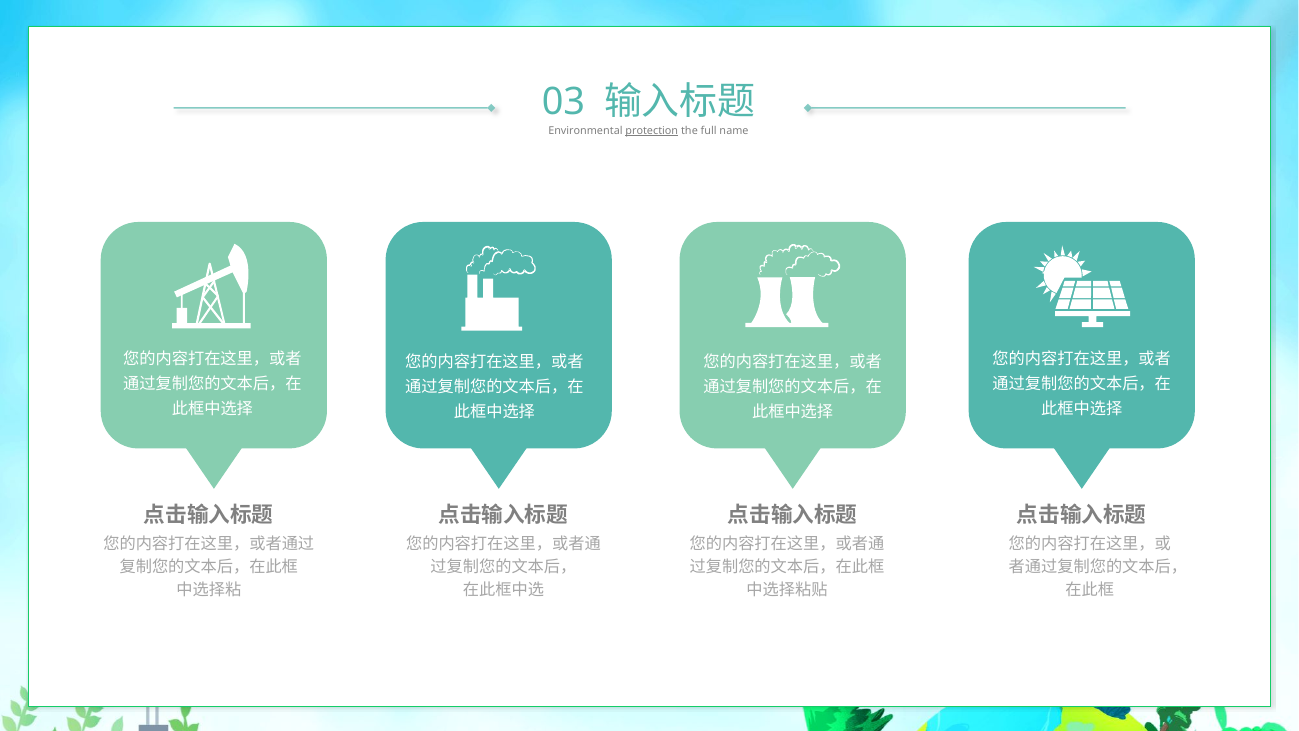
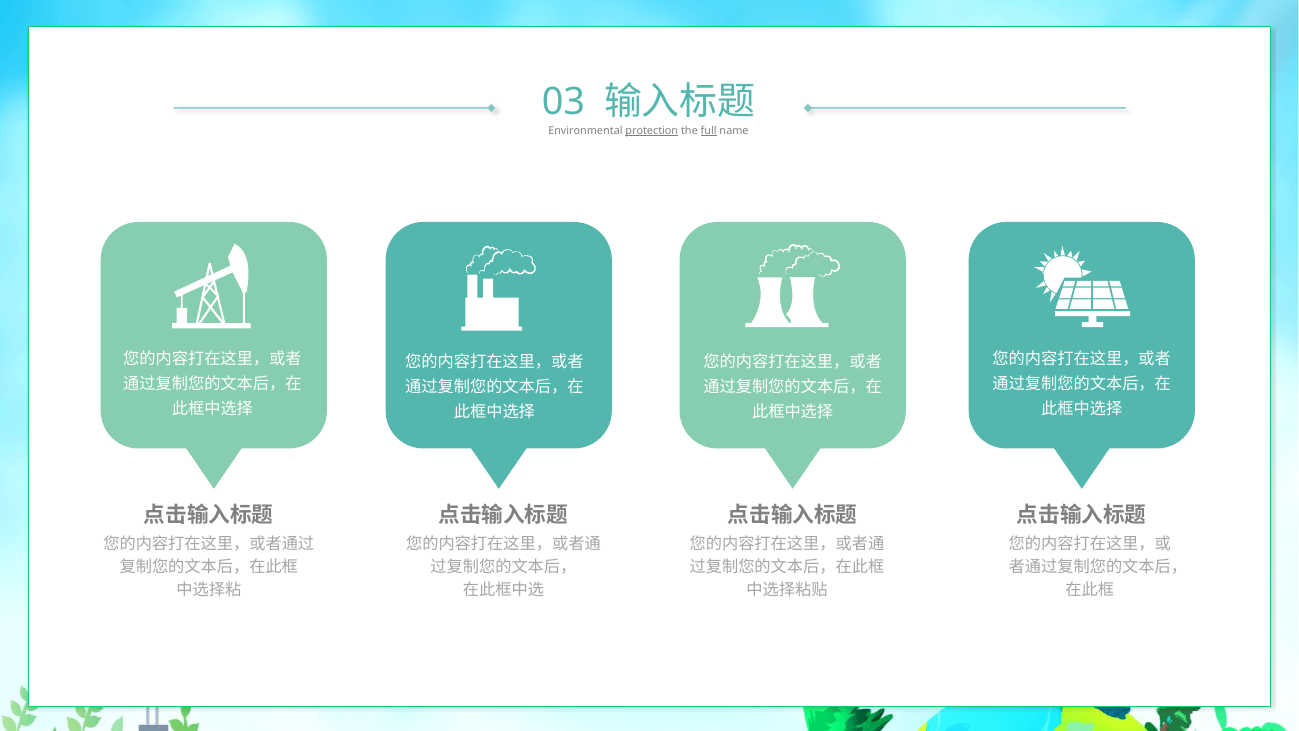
full underline: none -> present (709, 130)
